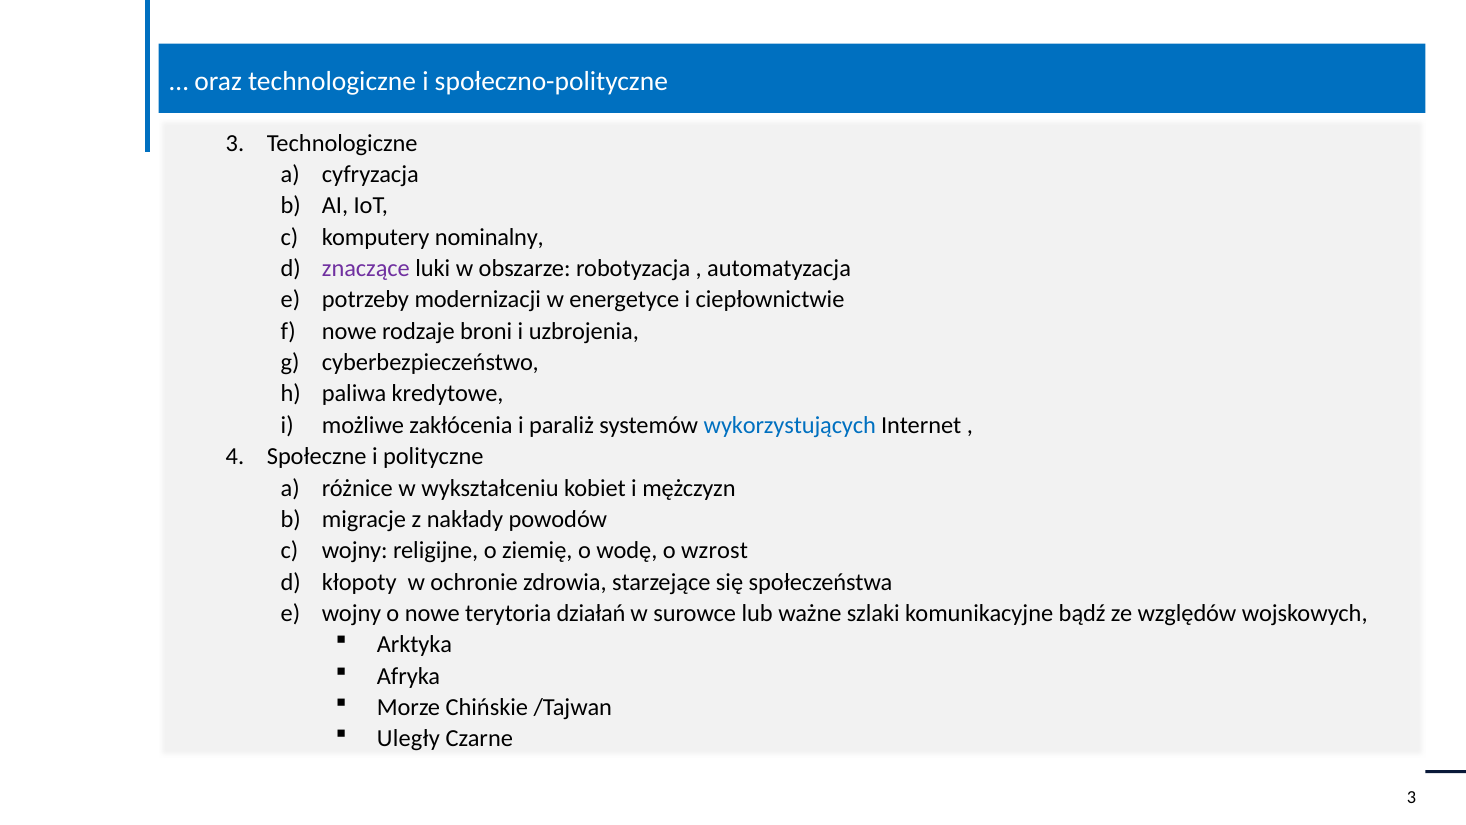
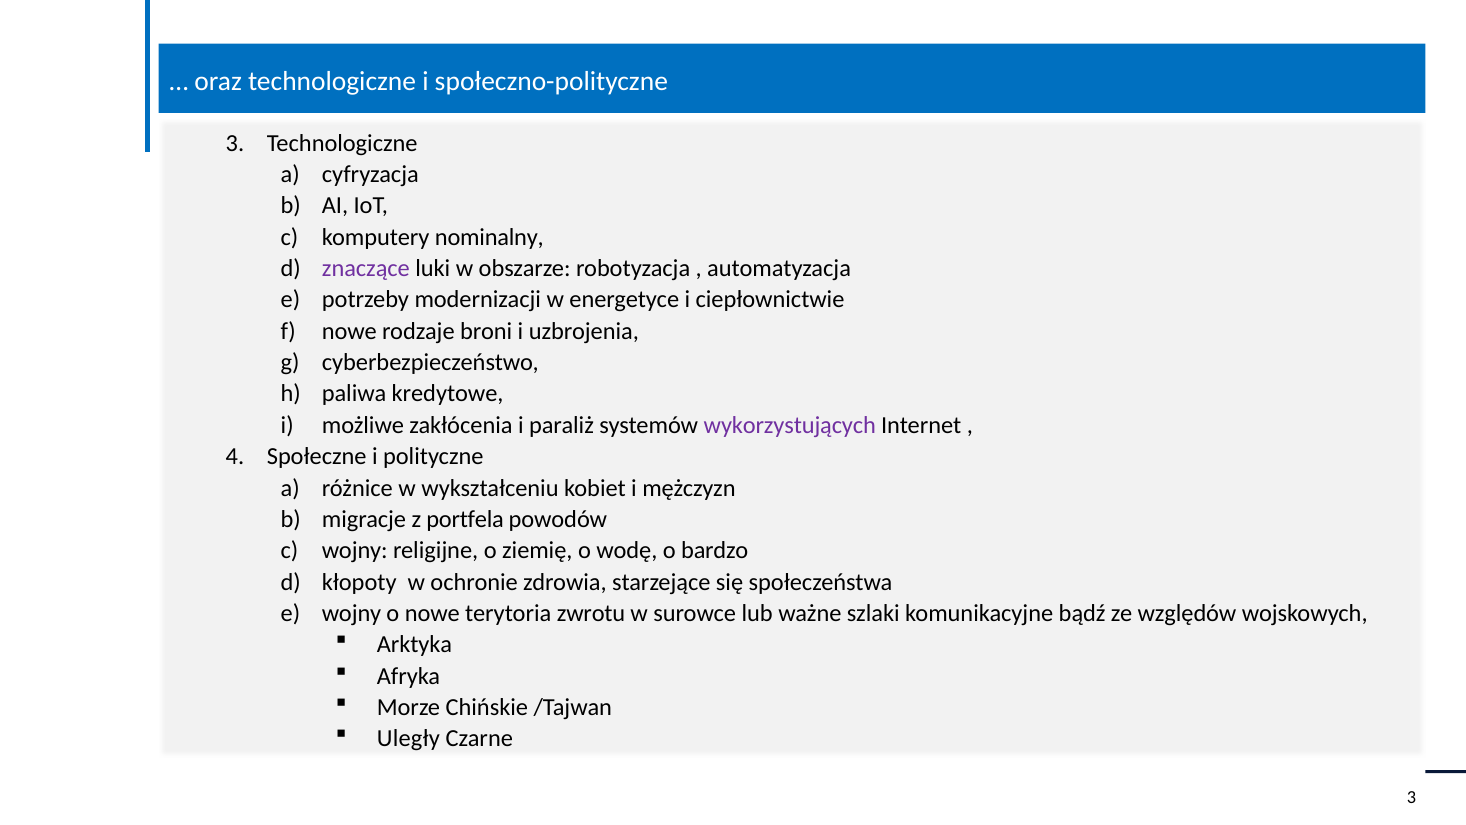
wykorzystujących colour: blue -> purple (790, 425)
nakłady: nakłady -> portfela (465, 519)
wzrost: wzrost -> bardzo (715, 550)
działań: działań -> zwrotu (591, 613)
